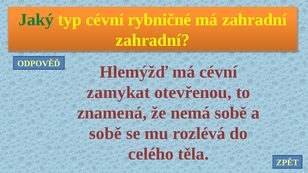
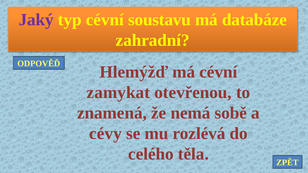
Jaký colour: green -> purple (36, 20)
rybničné: rybničné -> soustavu (159, 20)
má zahradní: zahradní -> databáze (254, 20)
sobě: sobě -> cévy (105, 134)
